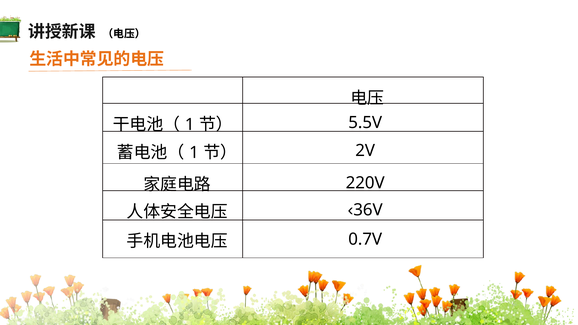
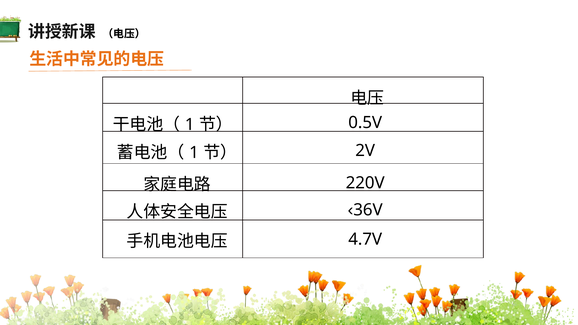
5.5V: 5.5V -> 0.5V (365, 123)
0.7V: 0.7V -> 4.7V (365, 239)
